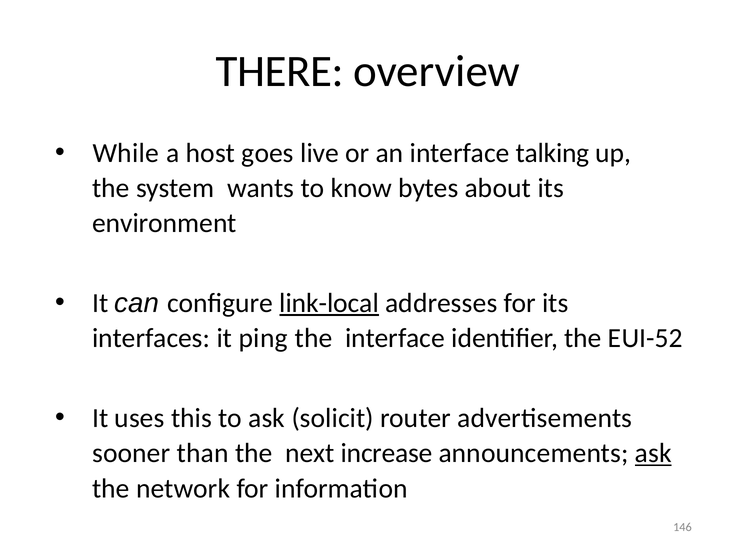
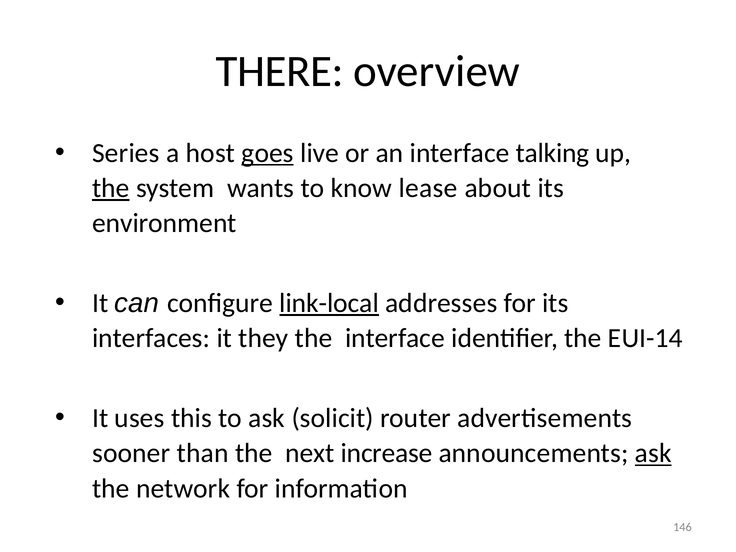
While: While -> Series (126, 153)
goes underline: none -> present (268, 153)
the underline: none -> present (111, 188)
bytes: bytes -> lease (428, 188)
ping: ping -> they (263, 338)
EUI-52: EUI-52 -> EUI-14 (645, 338)
